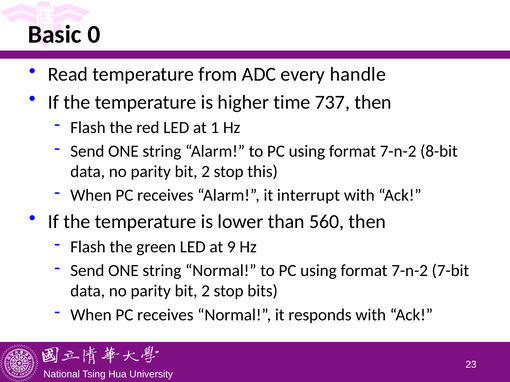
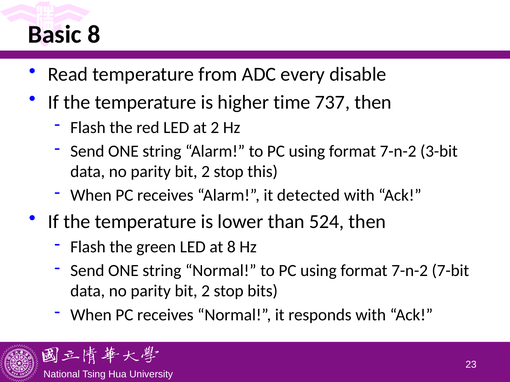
Basic 0: 0 -> 8 (94, 34)
handle: handle -> disable (358, 75)
at 1: 1 -> 2 (215, 128)
8-bit: 8-bit -> 3-bit (439, 151)
interrupt: interrupt -> detected (308, 196)
560: 560 -> 524 (327, 222)
at 9: 9 -> 8 (231, 247)
